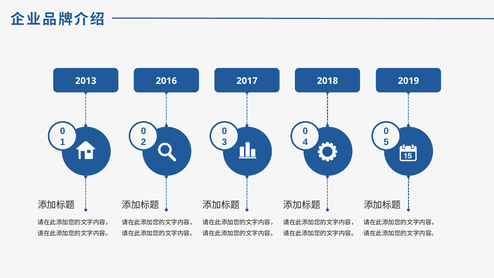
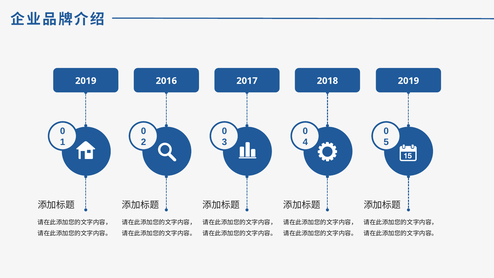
2013: 2013 -> 2019 (86, 81)
